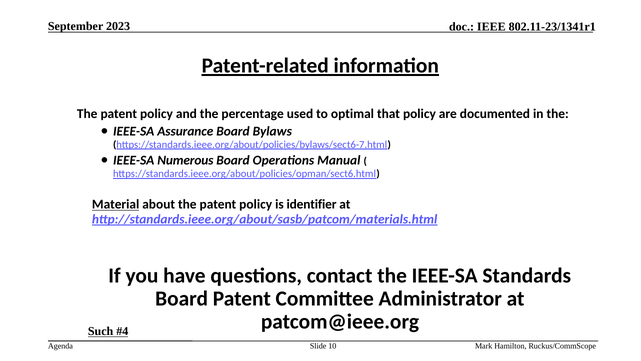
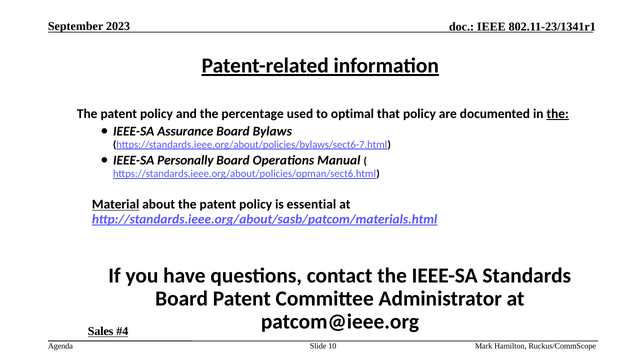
the underline: none -> present (558, 114)
Numerous: Numerous -> Personally (185, 160)
identifier: identifier -> essential (311, 204)
Such: Such -> Sales (101, 331)
